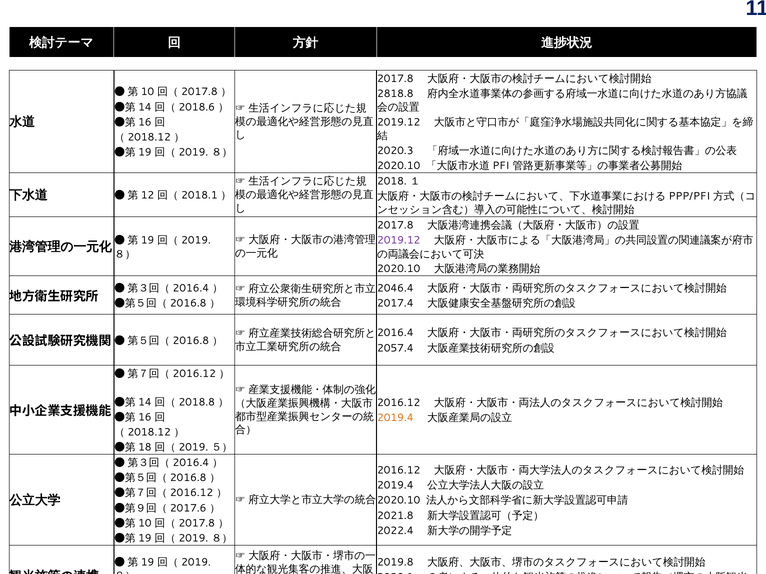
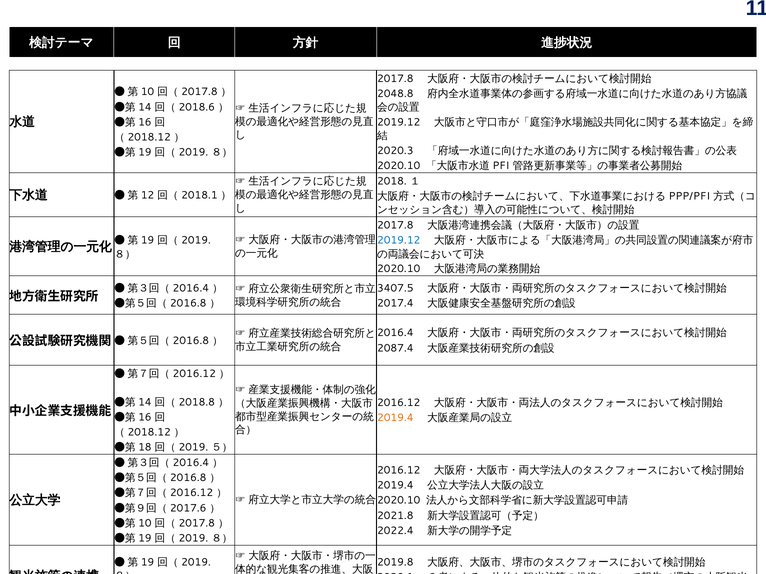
2818.8: 2818.8 -> 2048.8 (395, 94)
2019.12 colour: purple -> blue (399, 241)
2046.4: 2046.4 -> 3407.5 (395, 289)
2057.4: 2057.4 -> 2087.4 (395, 348)
